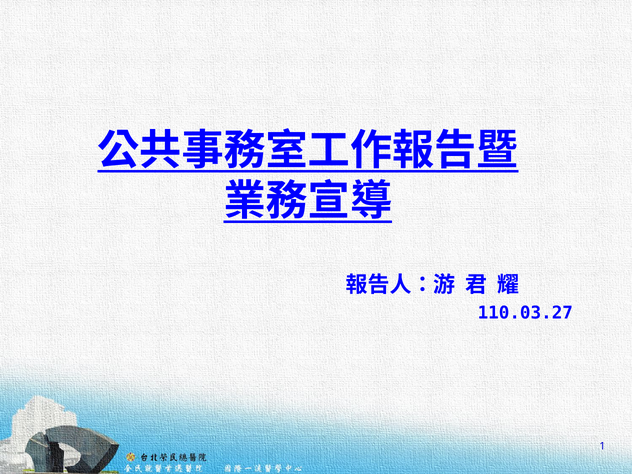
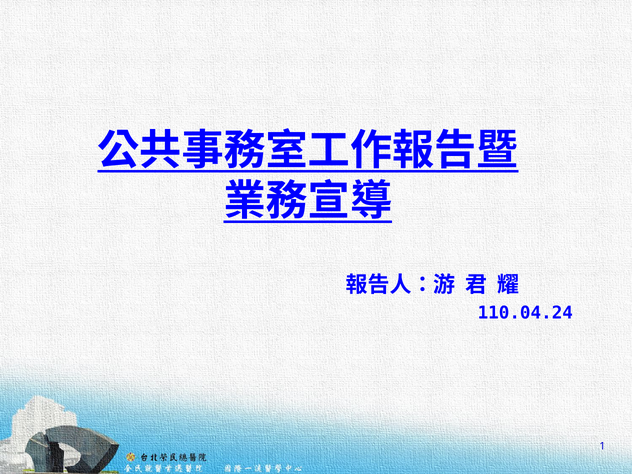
110.03.27: 110.03.27 -> 110.04.24 (525, 313)
